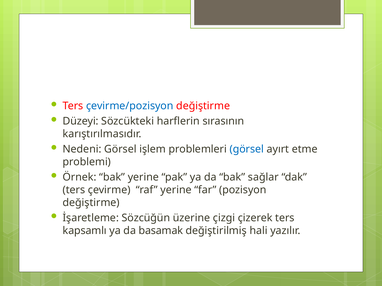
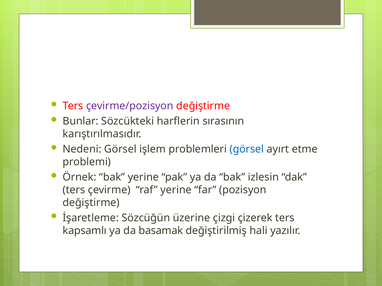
çevirme/pozisyon colour: blue -> purple (130, 106)
Düzeyi: Düzeyi -> Bunlar (81, 121)
sağlar: sağlar -> izlesin (263, 177)
